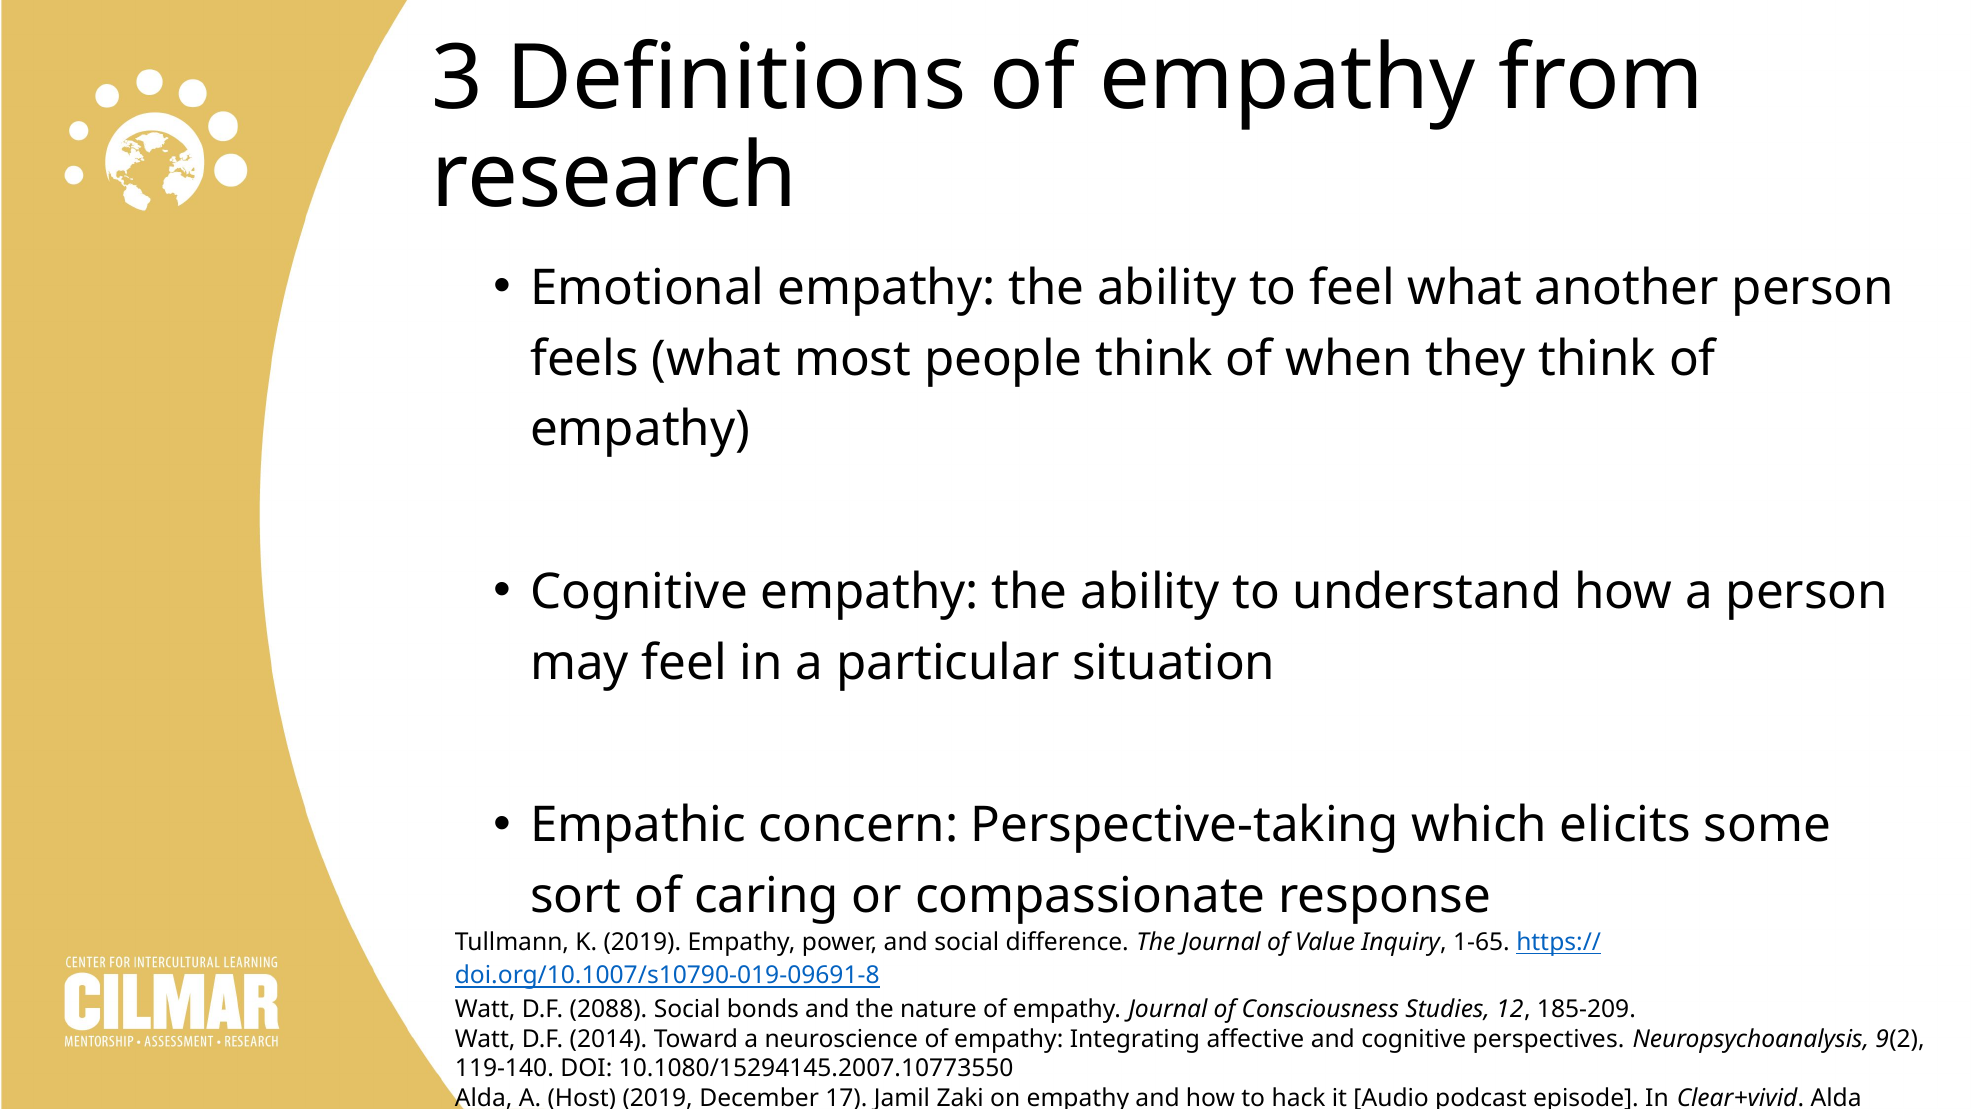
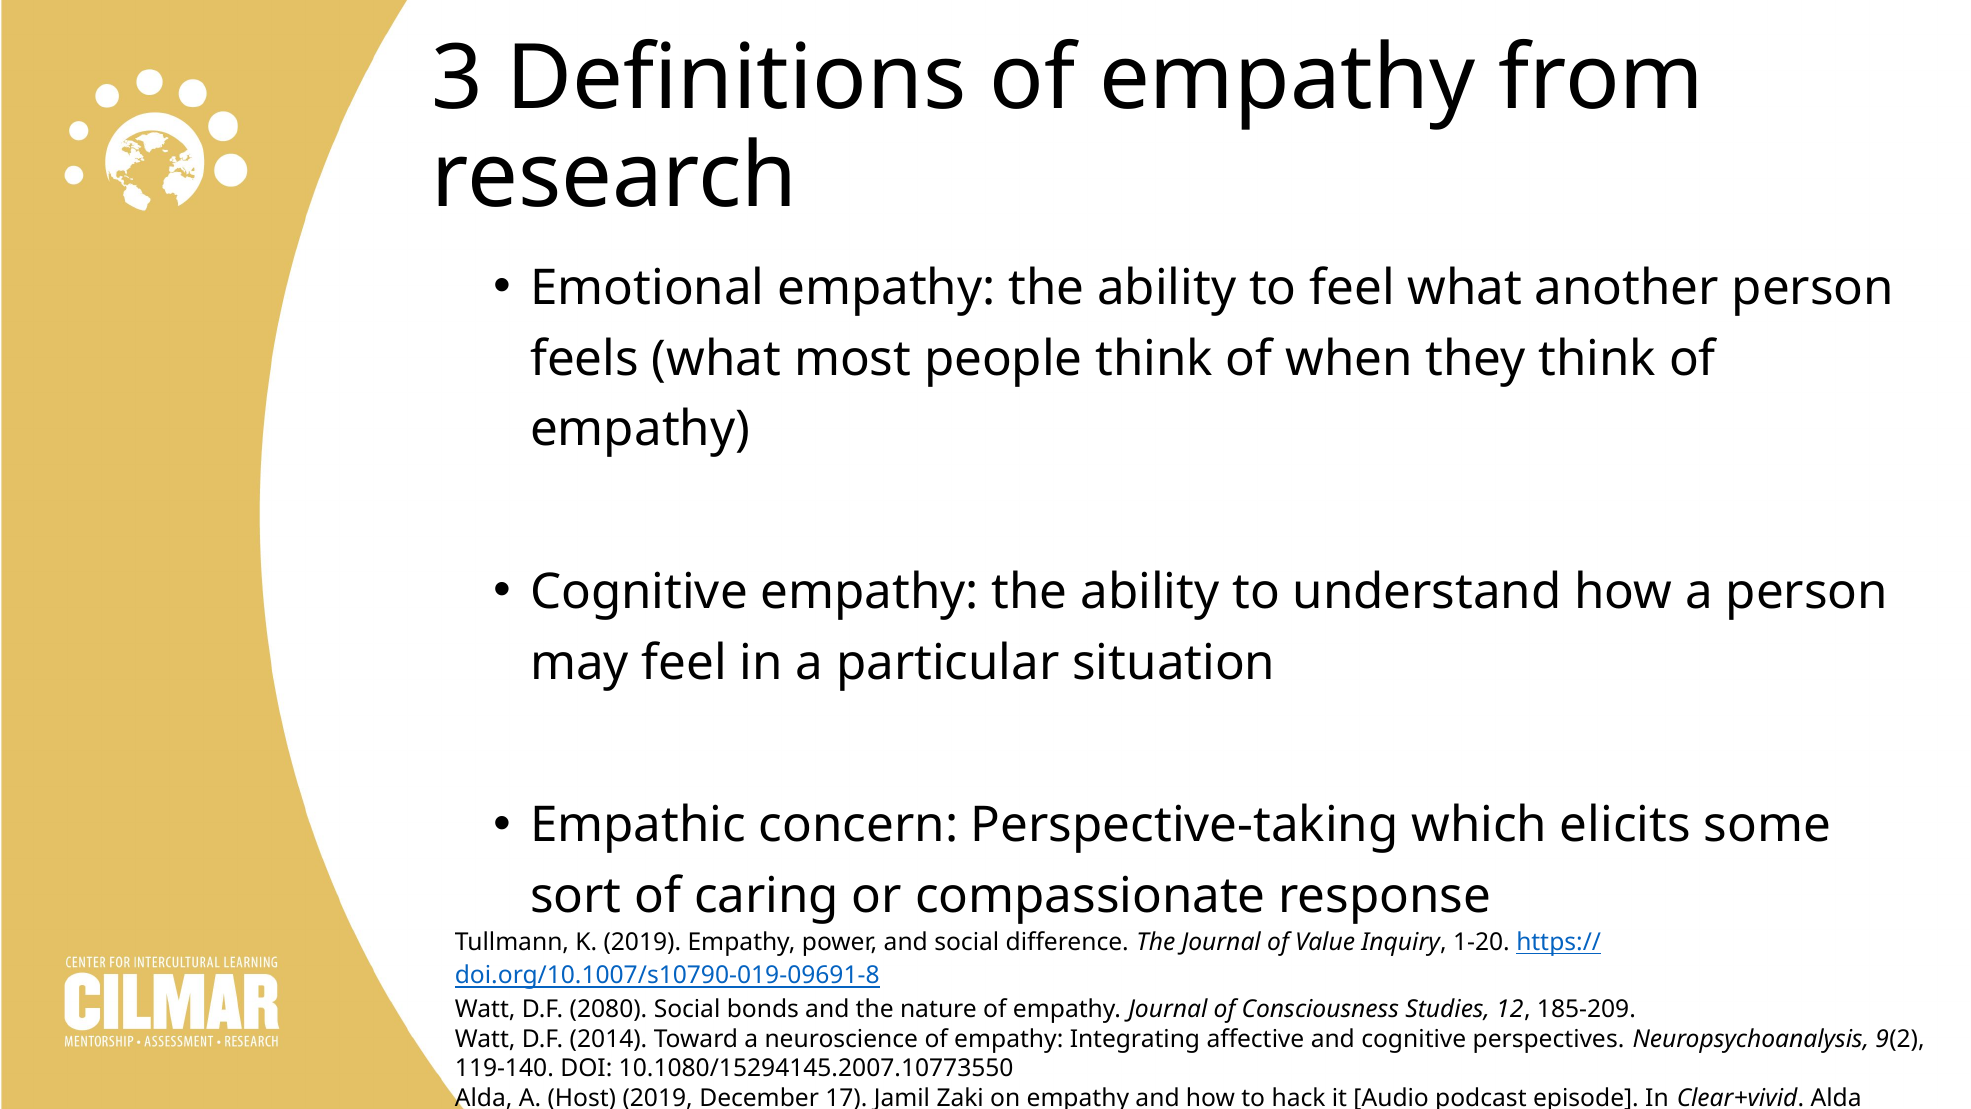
1-65: 1-65 -> 1-20 (1481, 942)
2088: 2088 -> 2080 (609, 1009)
